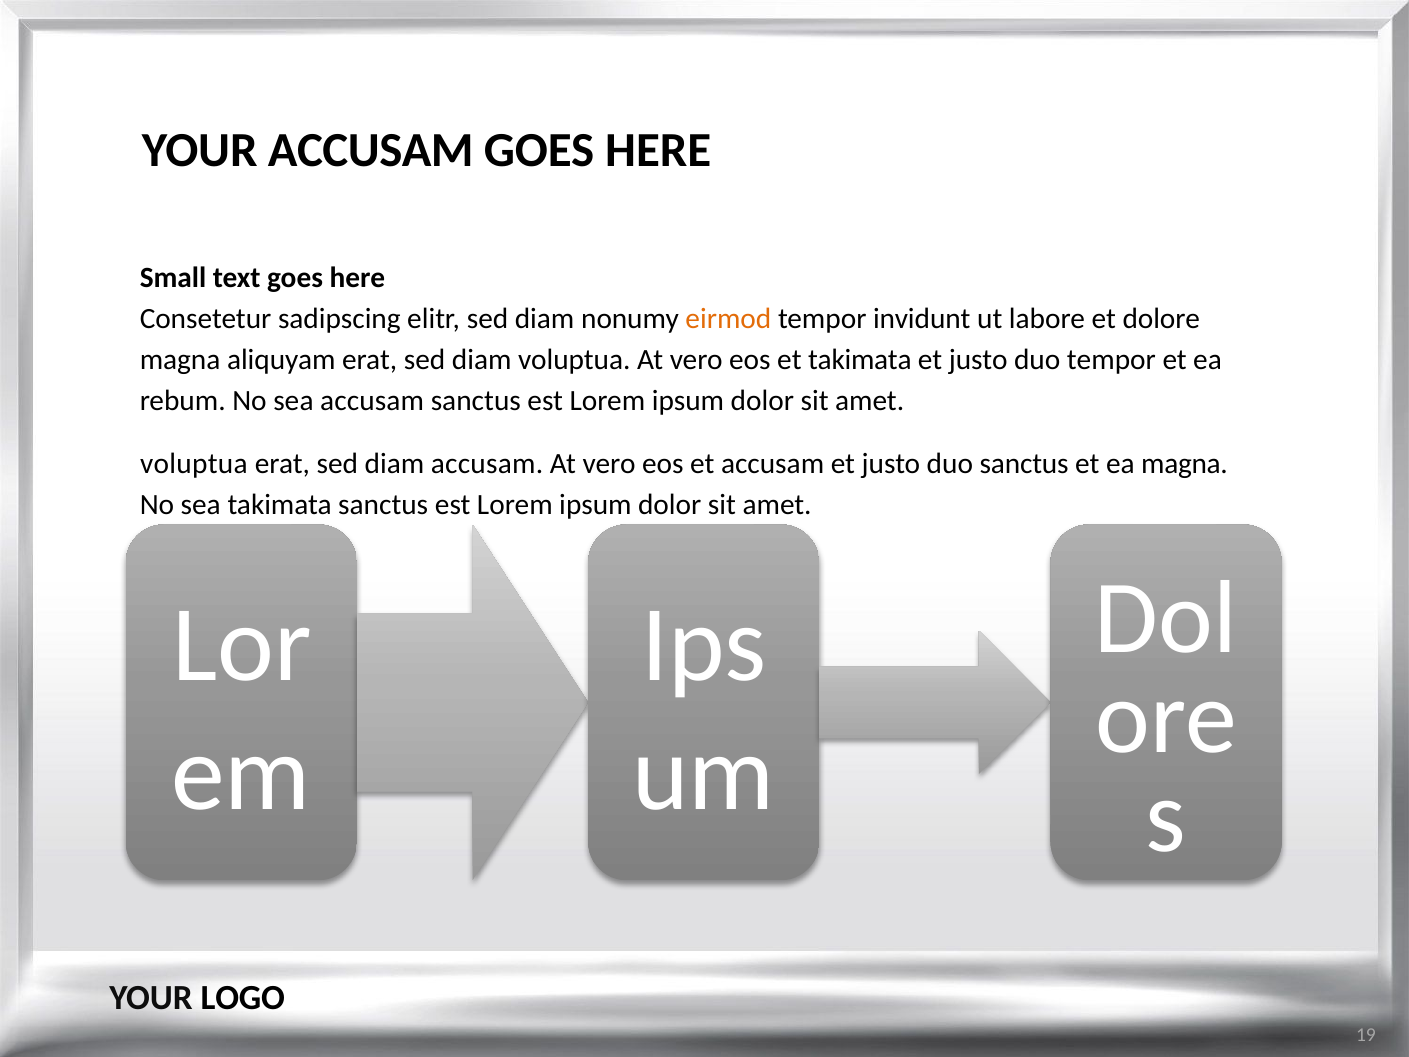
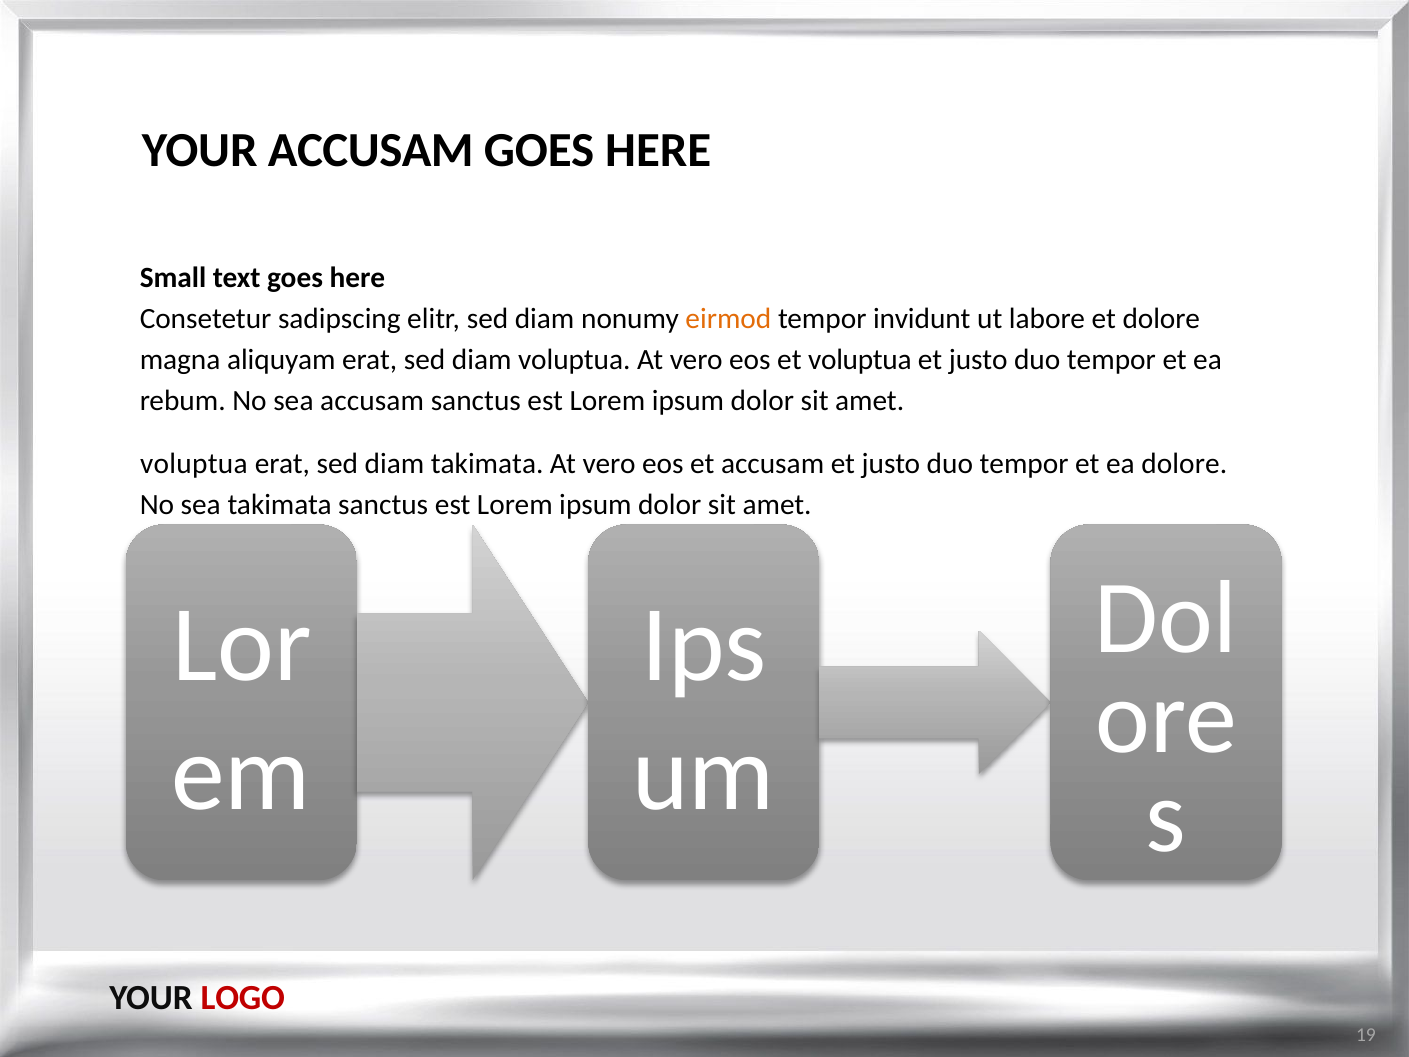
et takimata: takimata -> voluptua (860, 360)
diam accusam: accusam -> takimata (487, 464)
sanctus: sanctus -> tempor (1024, 464)
ea magna: magna -> dolore (1184, 464)
LOGO colour: black -> red (243, 998)
